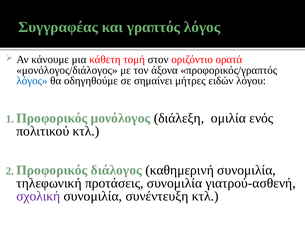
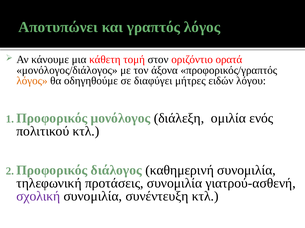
Συγγραφέας: Συγγραφέας -> Αποτυπώνει (58, 27)
λόγος colour: blue -> orange (32, 81)
σημαίνει: σημαίνει -> διαφύγει (153, 81)
